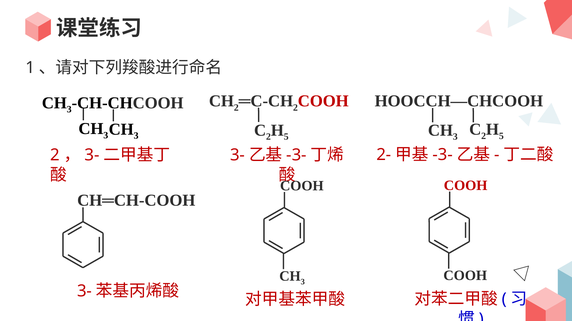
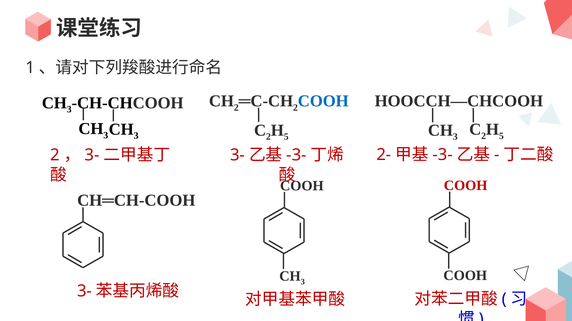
COOH colour: red -> blue (323, 101)
